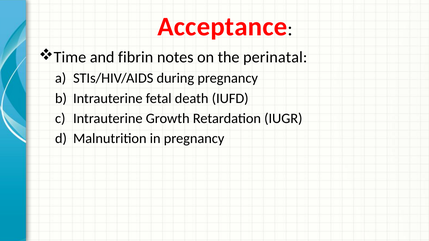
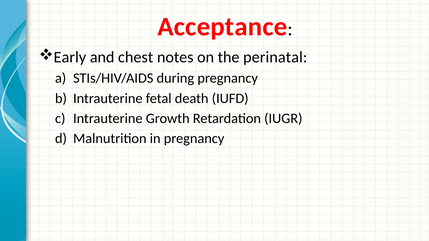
Time: Time -> Early (70, 57)
fibrin: fibrin -> chest (136, 57)
